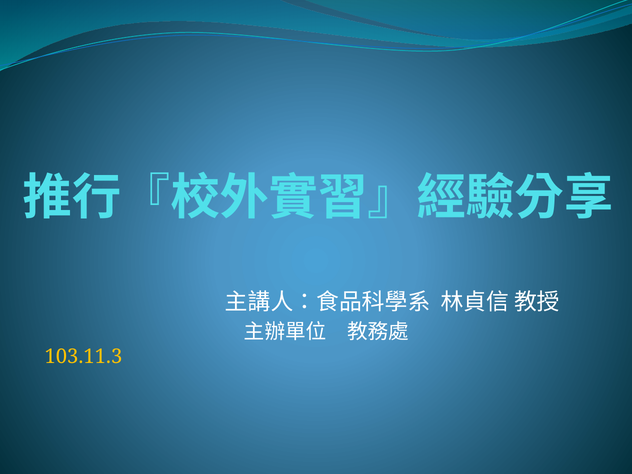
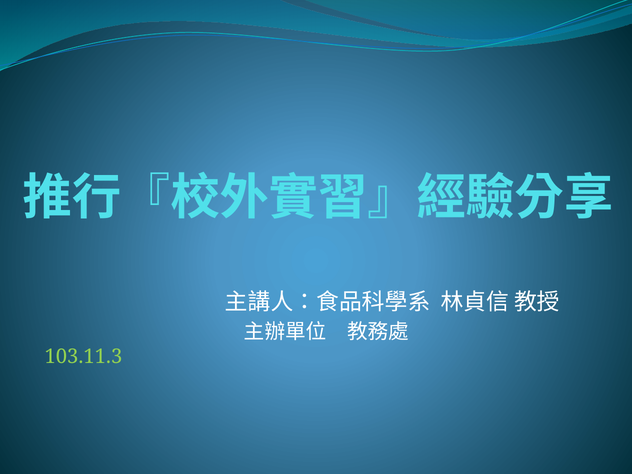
103.11.3 colour: yellow -> light green (83, 357)
